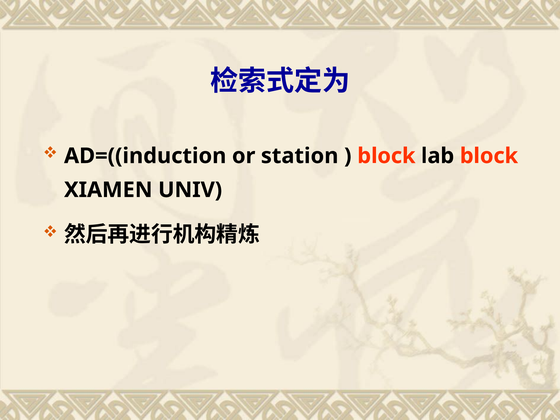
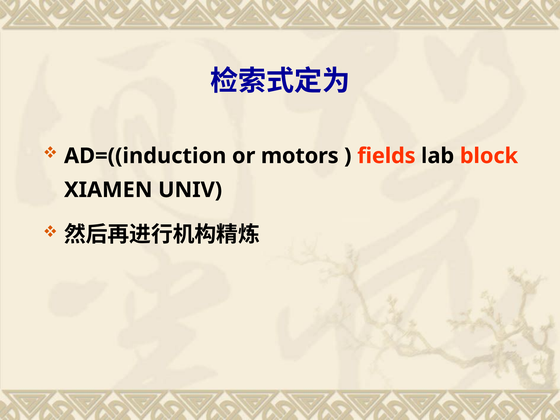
station: station -> motors (300, 156)
block: block -> fields (386, 156)
